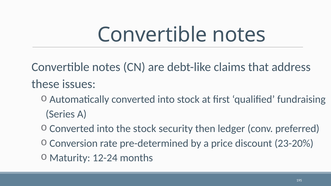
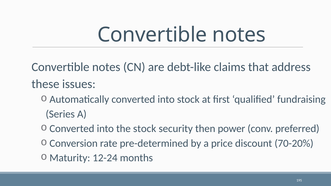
ledger: ledger -> power (231, 129)
23-20%: 23-20% -> 70-20% (294, 143)
